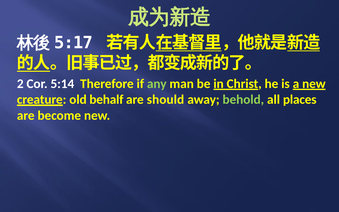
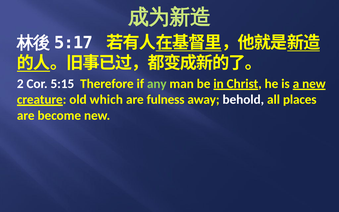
5:14: 5:14 -> 5:15 (62, 84)
behalf: behalf -> which (106, 100)
should: should -> fulness (166, 100)
behold colour: light green -> white (243, 100)
